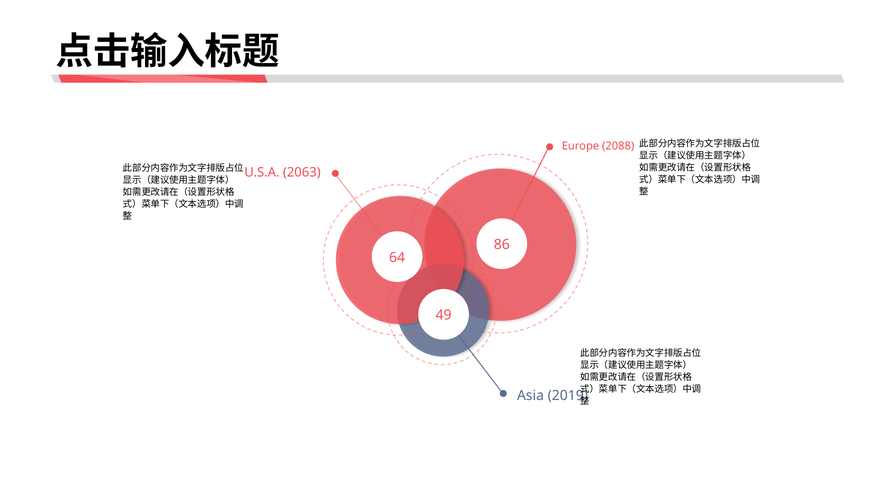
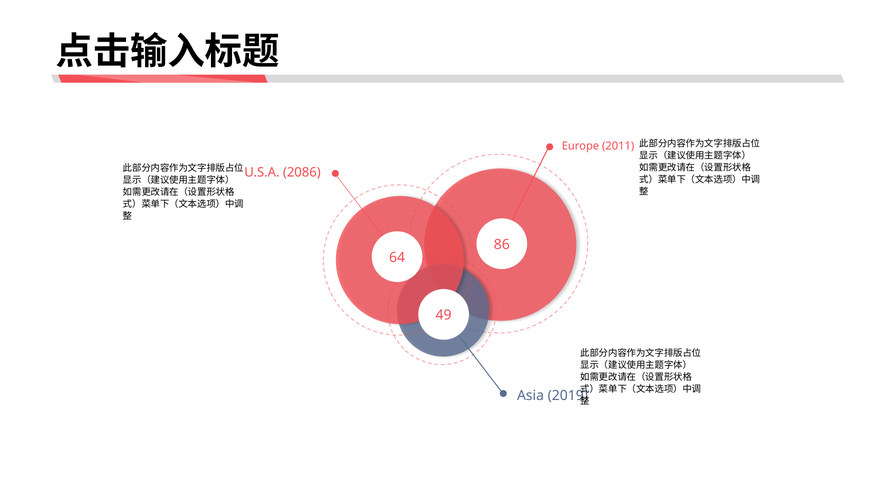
2088: 2088 -> 2011 (618, 146)
2063: 2063 -> 2086 (302, 172)
